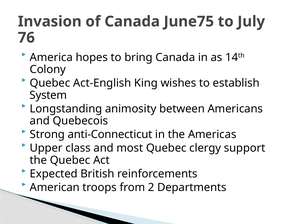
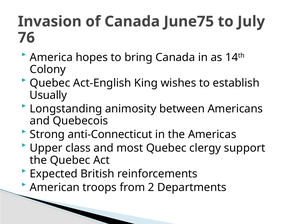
System: System -> Usually (48, 95)
